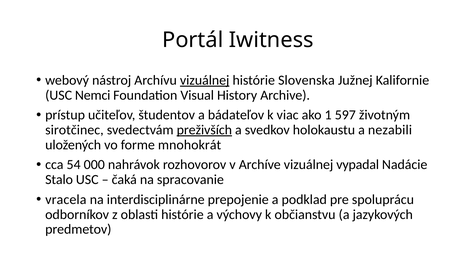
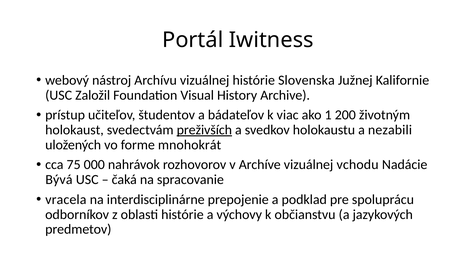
vizuálnej underline: present -> none (205, 80)
Nemci: Nemci -> Založil (93, 95)
597: 597 -> 200 (345, 115)
sirotčinec: sirotčinec -> holokaust (74, 130)
54: 54 -> 75 (74, 165)
vypadal: vypadal -> vchodu (358, 165)
Stalo: Stalo -> Bývá (59, 180)
